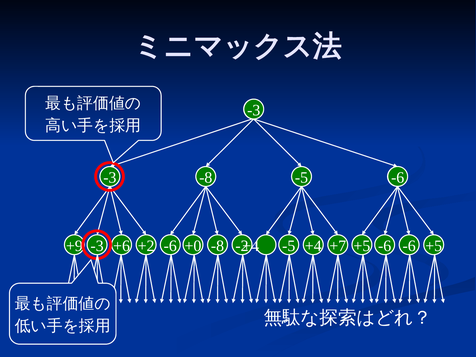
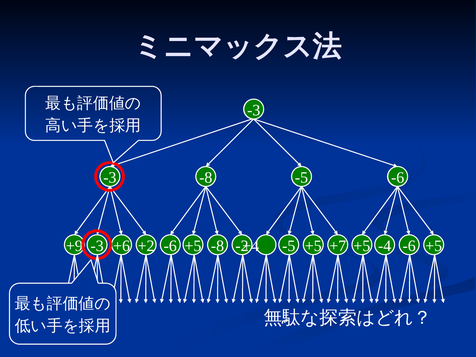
+2 -6 +0: +0 -> +5 (193, 246)
-5 +4: +4 -> +5 (313, 246)
+5 -6: -6 -> -4 (385, 246)
